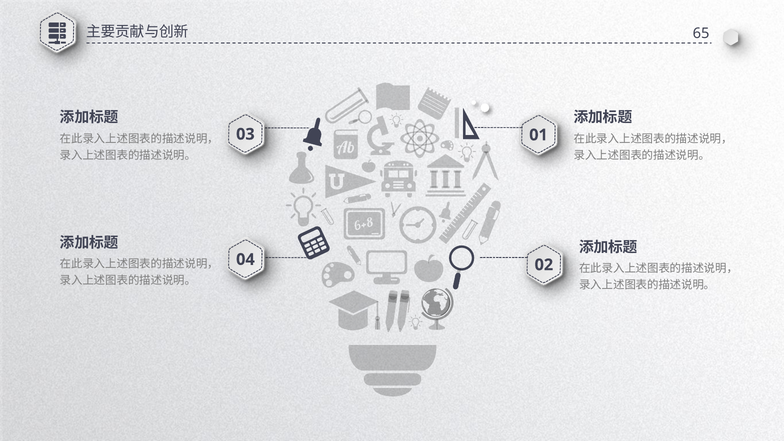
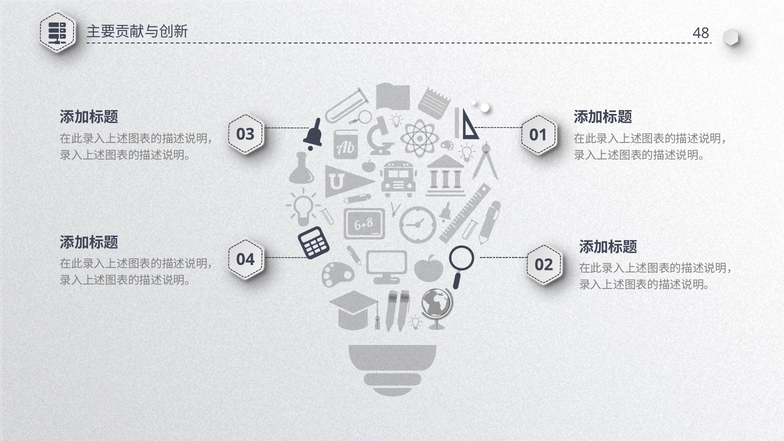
65: 65 -> 48 (701, 34)
